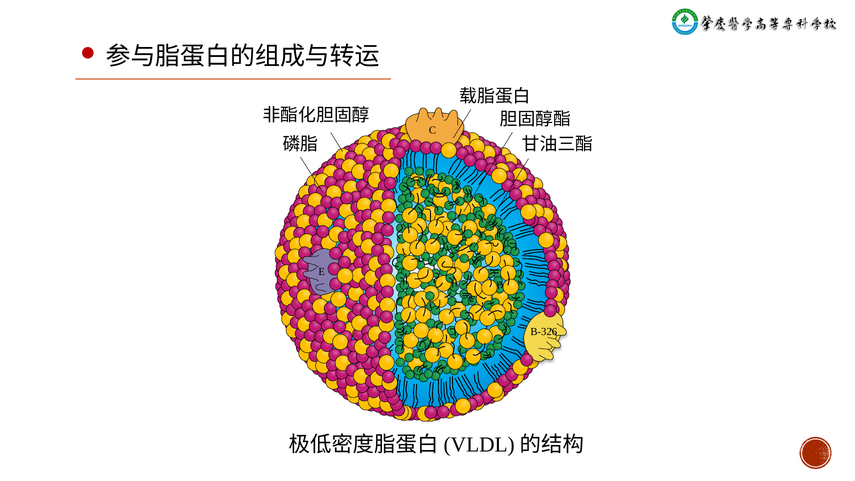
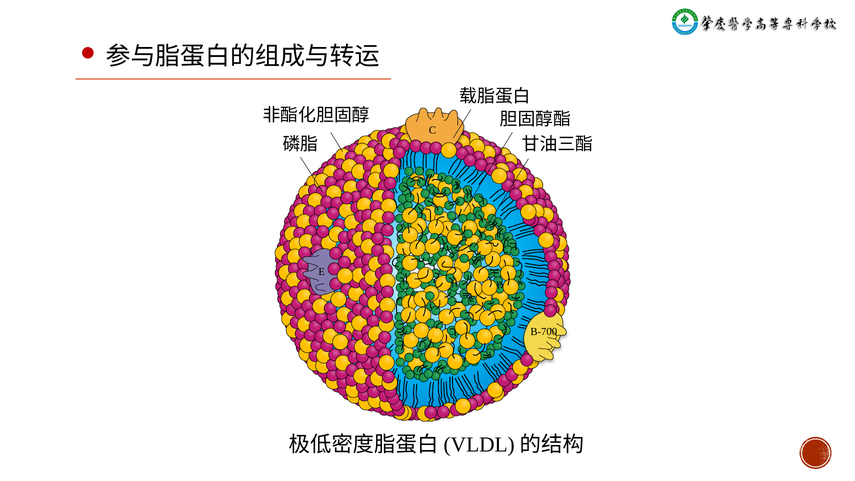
B-326: B-326 -> B-700 (544, 332)
